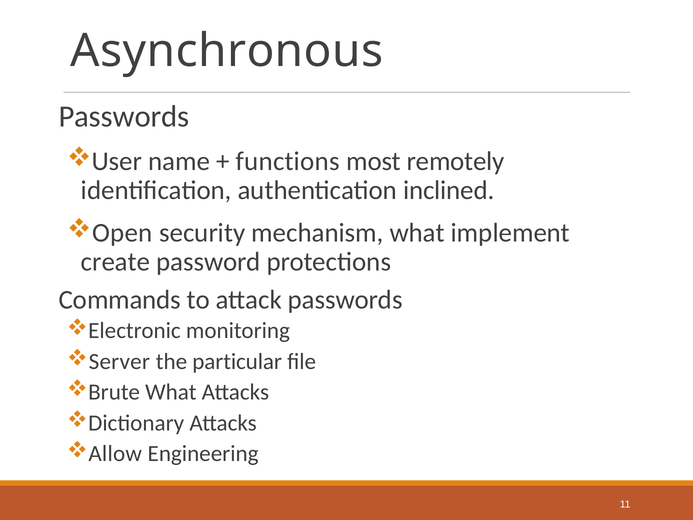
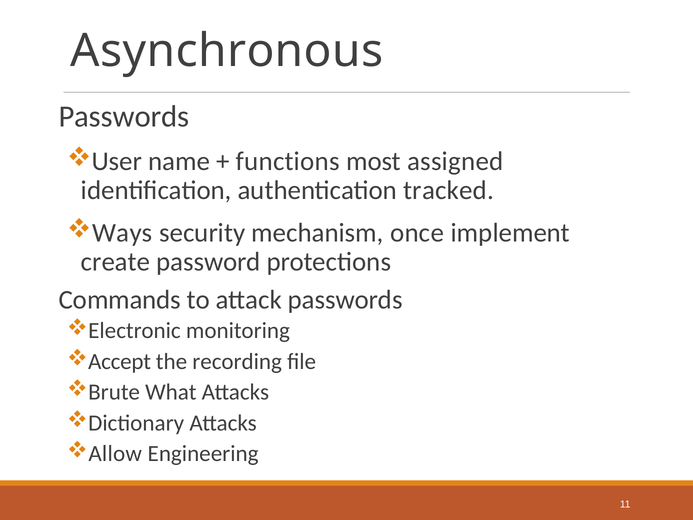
remotely: remotely -> assigned (455, 161)
inclined: inclined -> tracked (449, 190)
Open: Open -> Ways (122, 233)
mechanism what: what -> once (417, 233)
Server: Server -> Accept (120, 361)
particular: particular -> recording (237, 361)
